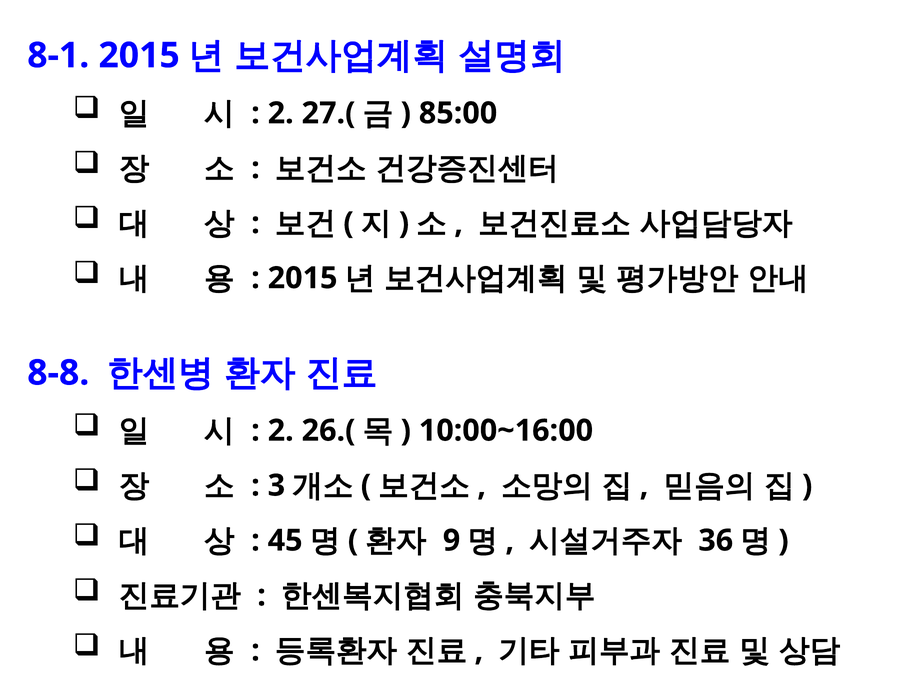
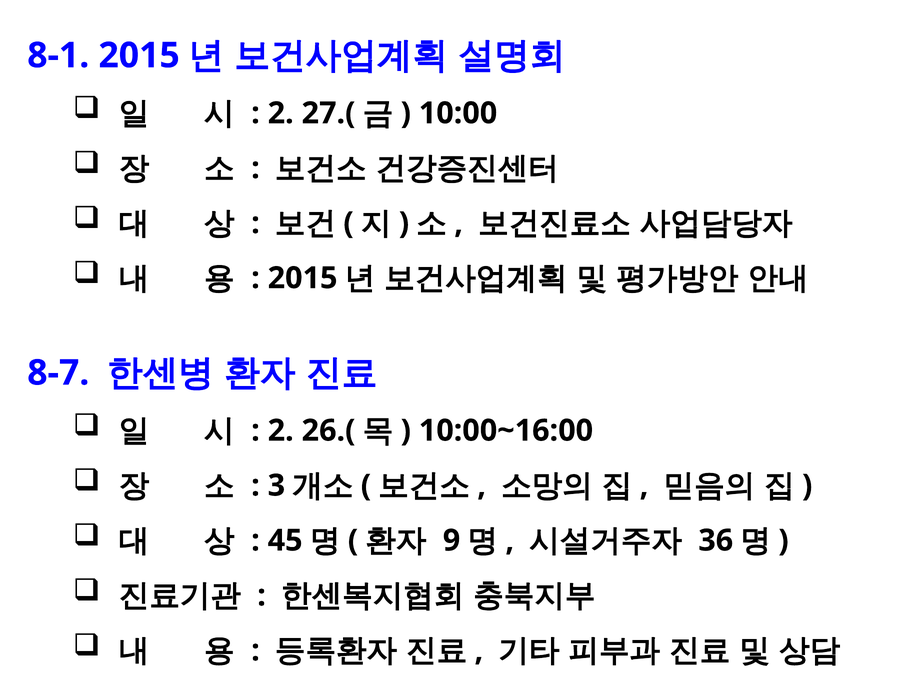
85:00: 85:00 -> 10:00 (458, 113)
8-8: 8-8 -> 8-7 (58, 373)
